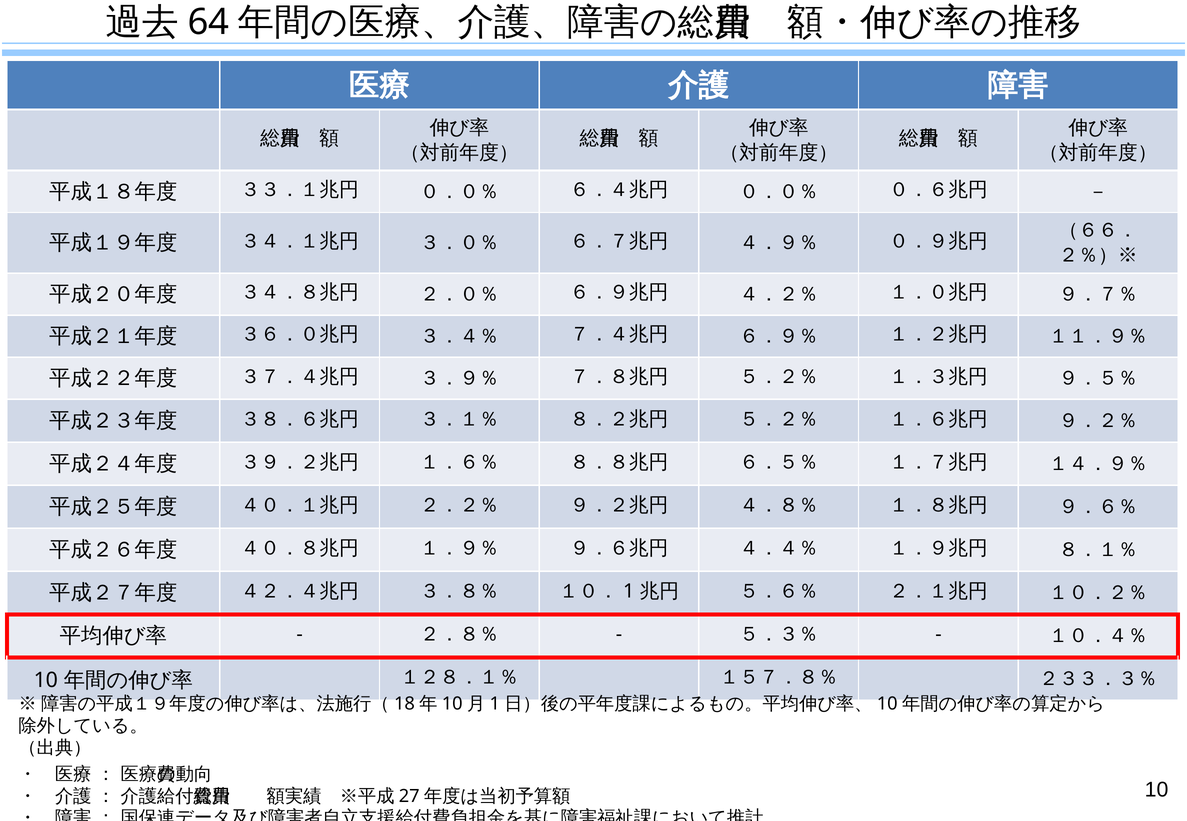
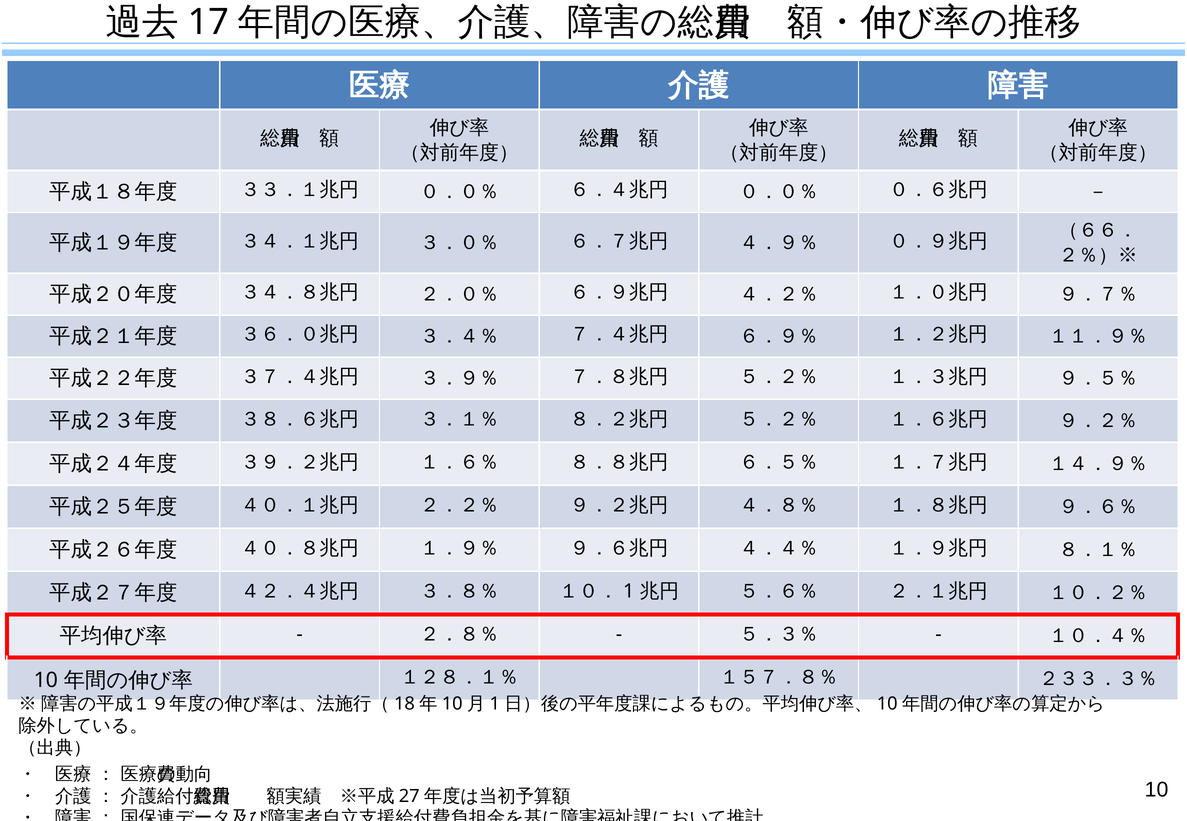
64: 64 -> 17 (208, 22)
